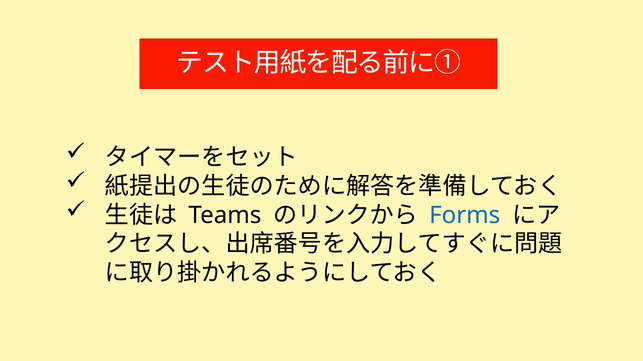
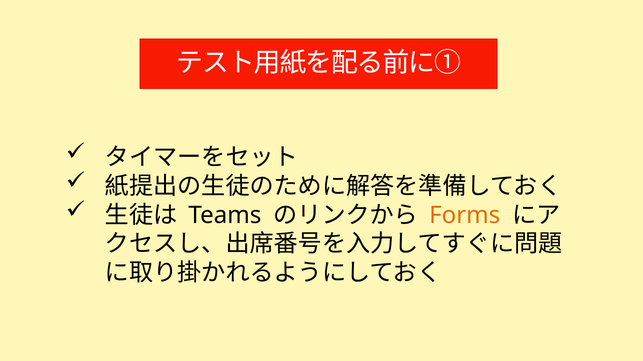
Forms colour: blue -> orange (465, 215)
